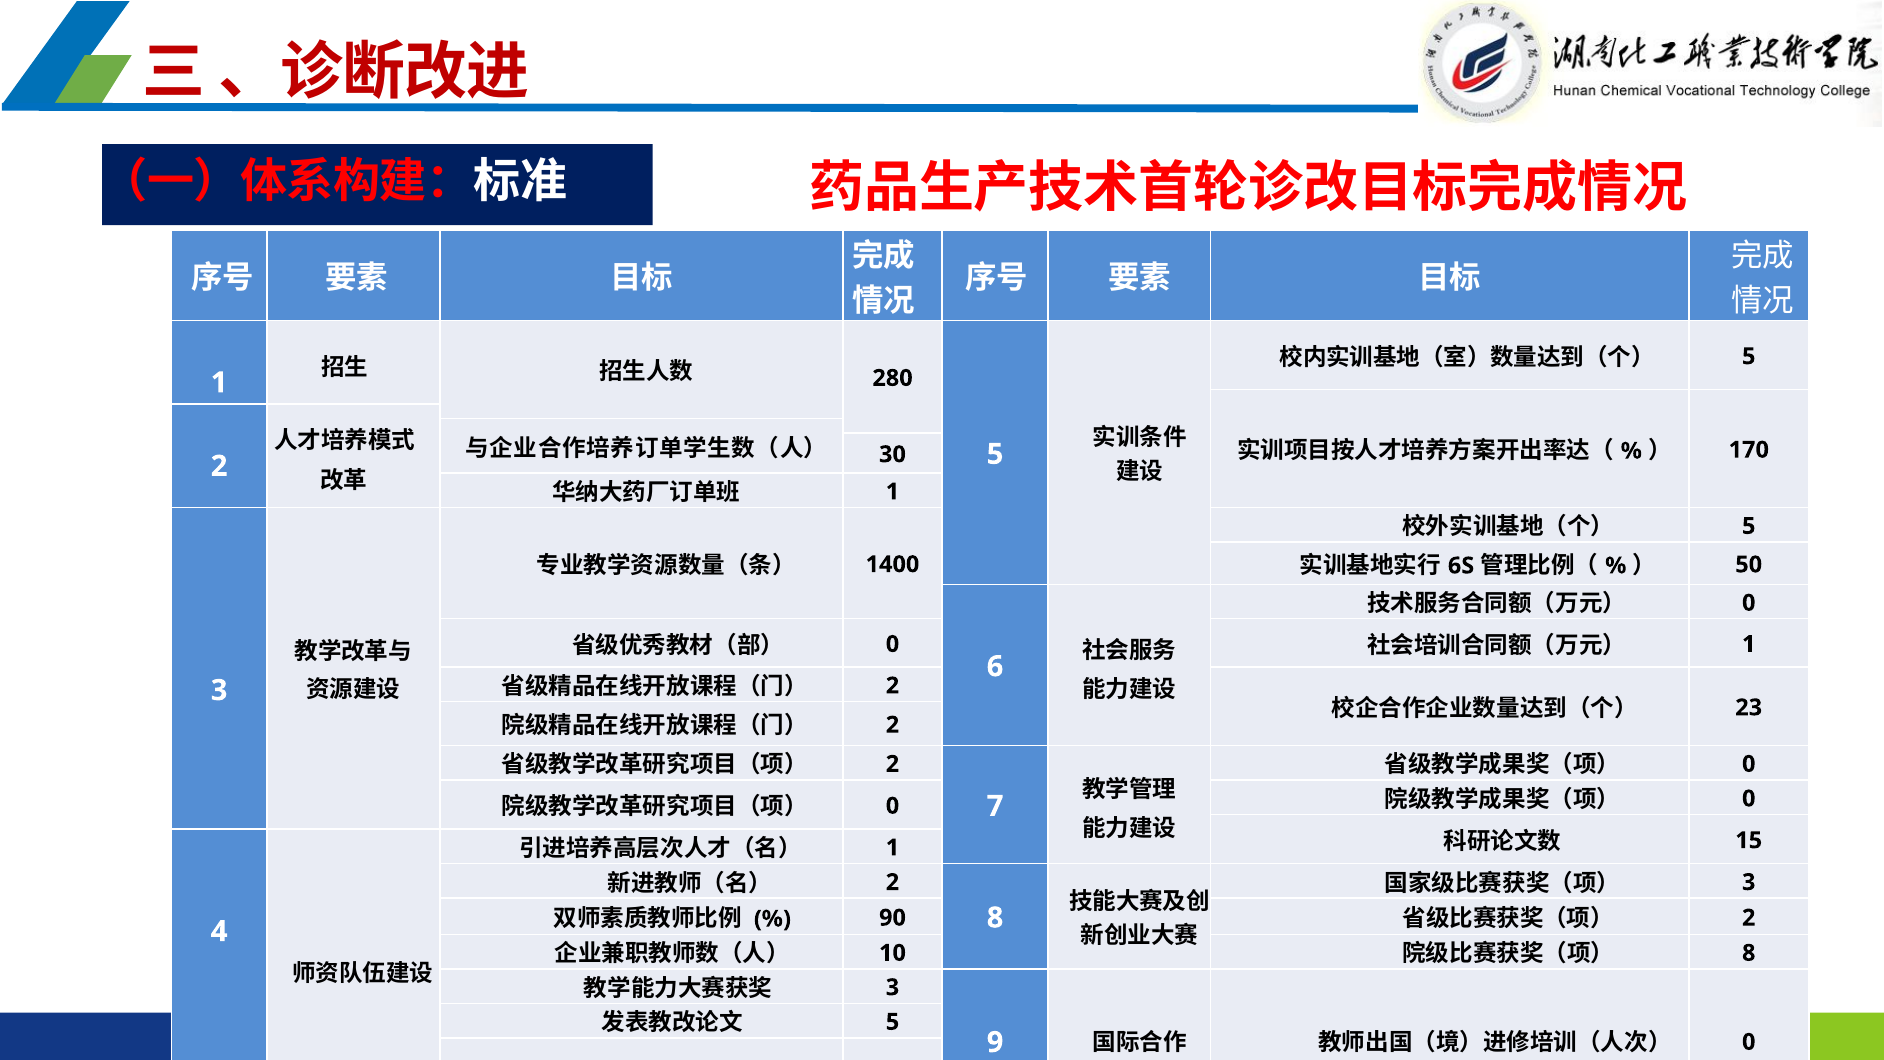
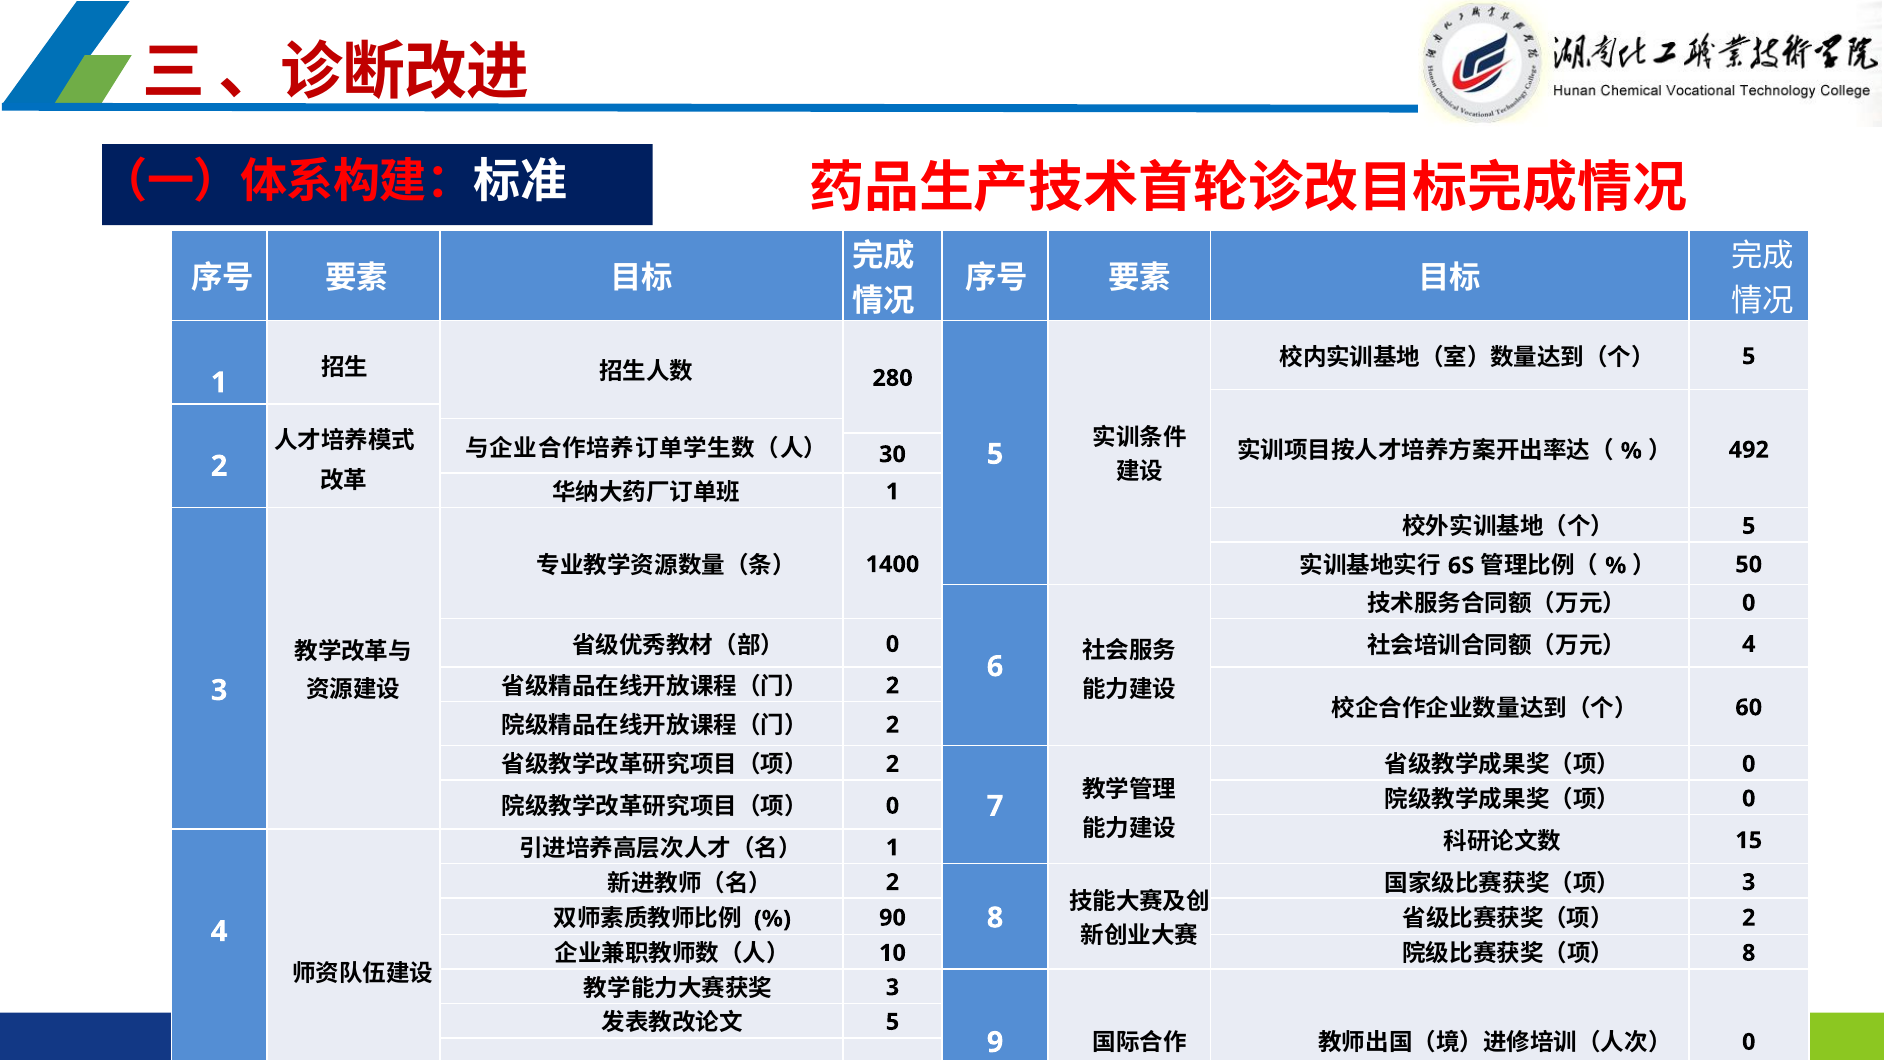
170: 170 -> 492 (1749, 450)
1: 1 -> 4 (1749, 644)
23: 23 -> 60 (1749, 707)
